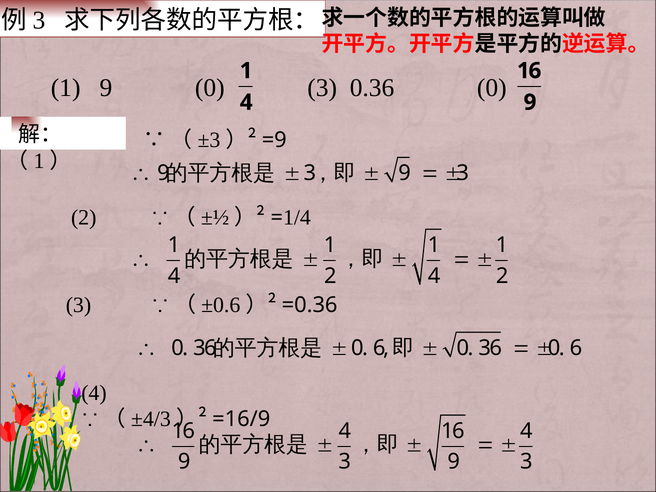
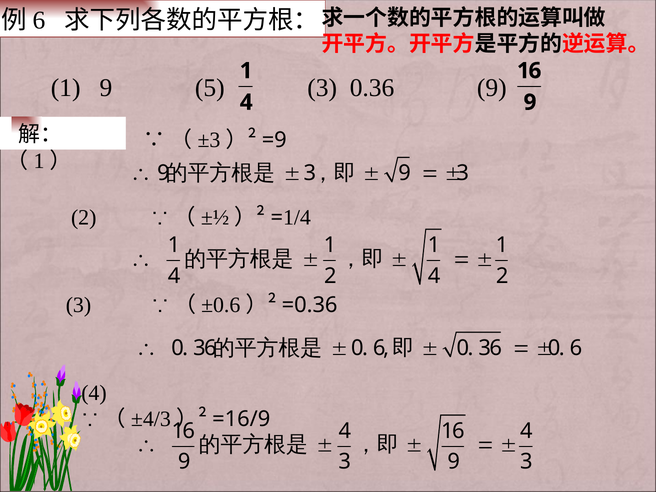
3: 3 -> 6 (39, 20)
9 0: 0 -> 5 (210, 88)
0.36 0: 0 -> 9 (492, 88)
